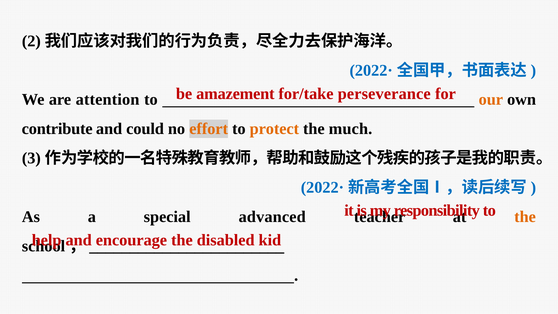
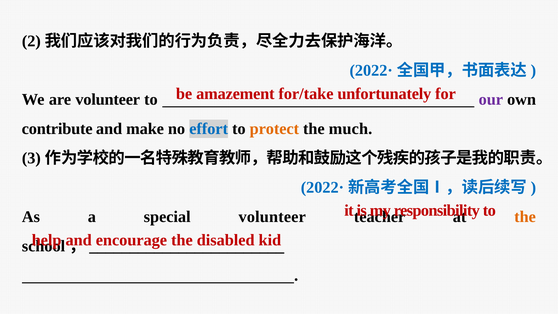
perseverance: perseverance -> unfortunately (384, 94)
are attention: attention -> volunteer (108, 100)
our colour: orange -> purple (491, 100)
could: could -> make (145, 129)
effort colour: orange -> blue (209, 129)
special advanced: advanced -> volunteer (272, 217)
